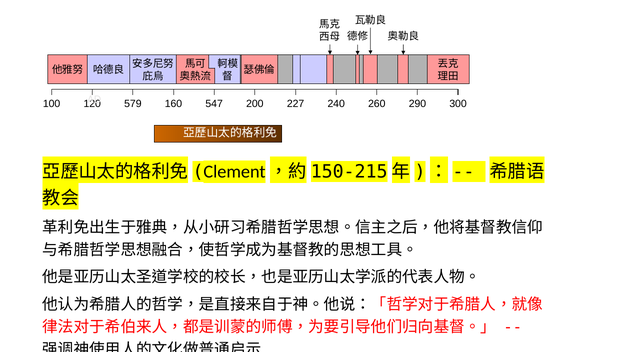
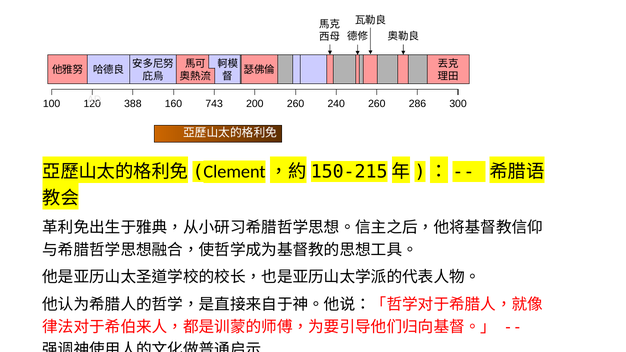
579: 579 -> 388 (133, 104)
547: 547 -> 743 (214, 104)
200 227: 227 -> 260 (296, 104)
290: 290 -> 286 (417, 104)
